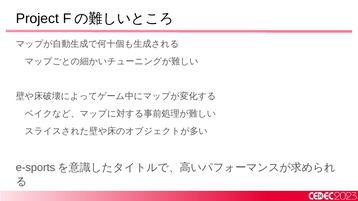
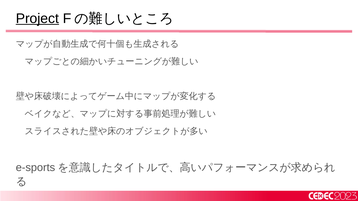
Project underline: none -> present (37, 18)
